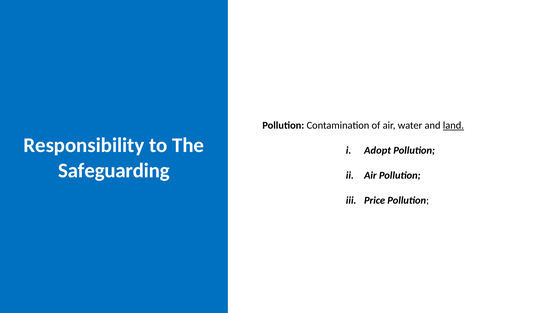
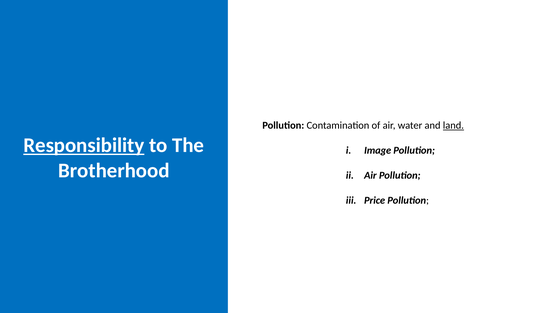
Responsibility underline: none -> present (84, 146)
Adopt: Adopt -> Image (378, 151)
Safeguarding: Safeguarding -> Brotherhood (114, 171)
